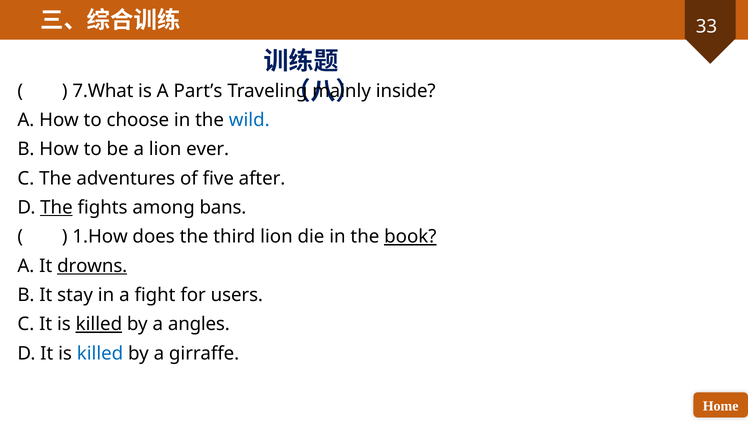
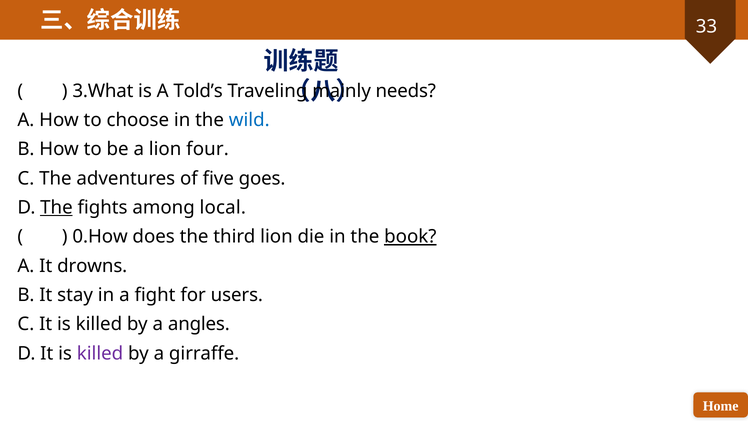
7.What: 7.What -> 3.What (103, 91)
Part’s: Part’s -> Told’s (198, 91)
inside: inside -> needs (406, 91)
ever: ever -> four (208, 149)
after: after -> goes (262, 178)
bans: bans -> local (223, 207)
1.How: 1.How -> 0.How (100, 237)
drowns underline: present -> none (92, 266)
killed underline: present -> none (99, 324)
killed colour: blue -> purple (100, 353)
